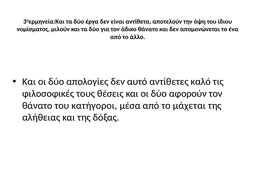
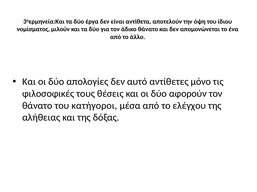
καλό: καλό -> μόνο (201, 82)
μάχεται: μάχεται -> ελέγχου (189, 106)
